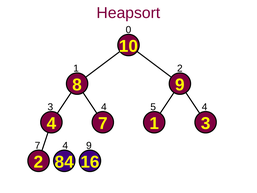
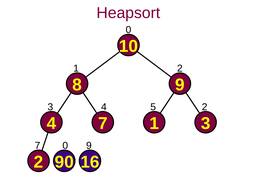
5 4: 4 -> 2 (205, 107)
7 4: 4 -> 0 (65, 145)
84: 84 -> 90 (64, 162)
